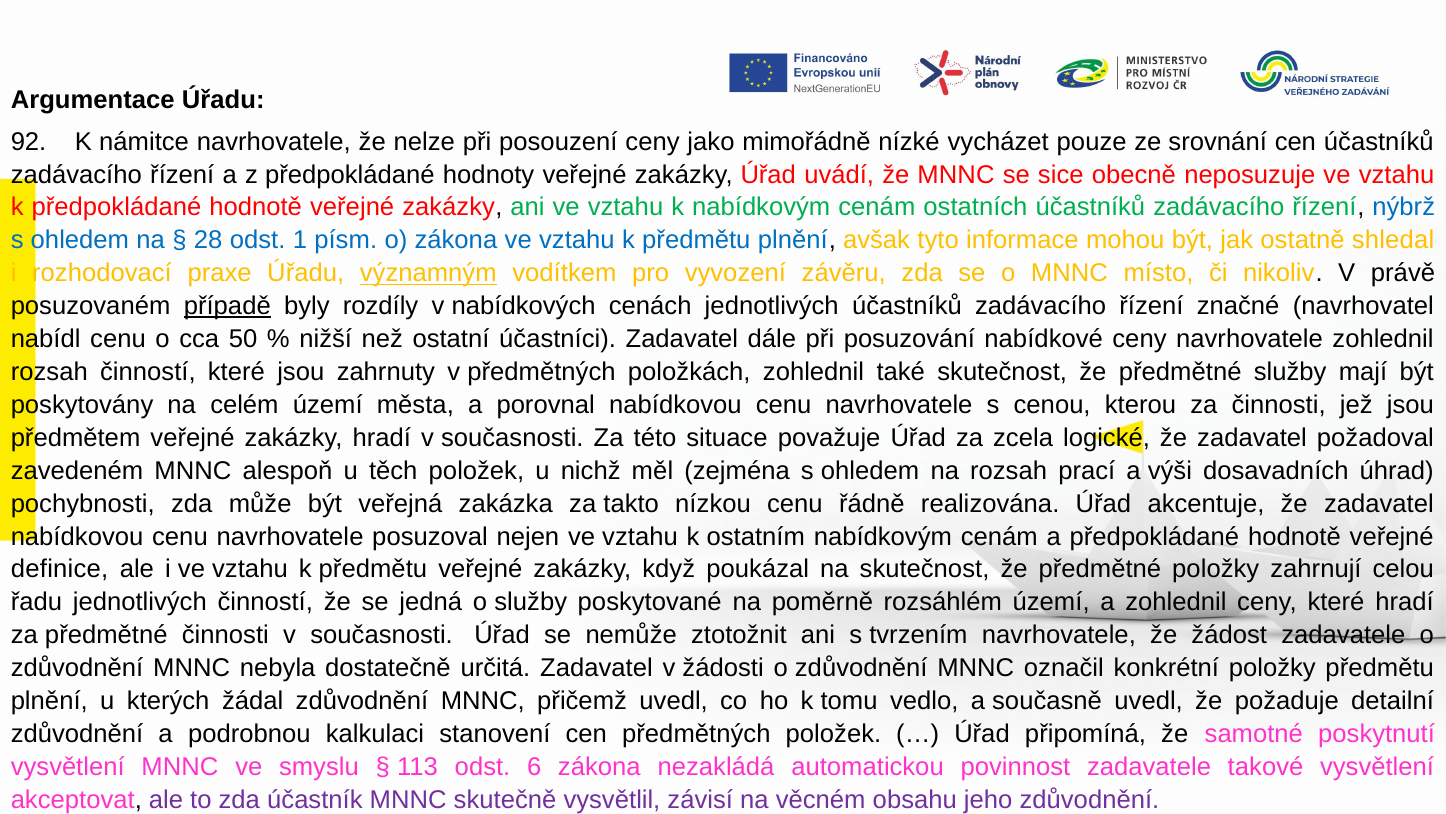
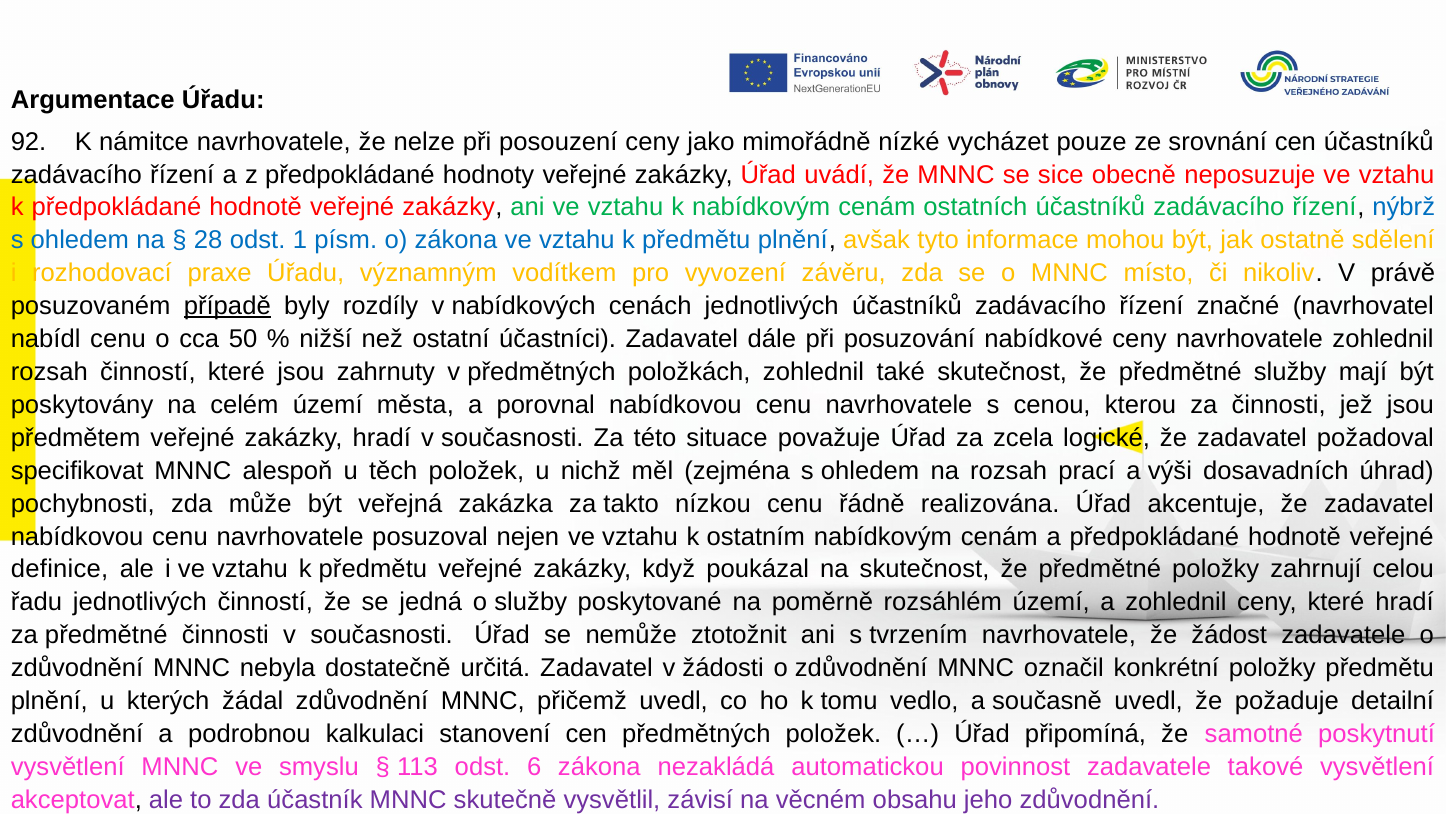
shledal: shledal -> sdělení (1393, 240)
významným underline: present -> none (428, 273)
zavedeném: zavedeném -> specifikovat (77, 470)
